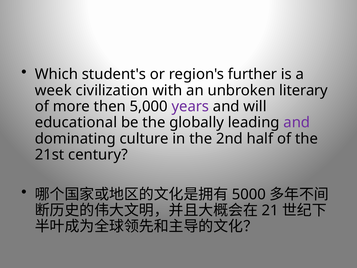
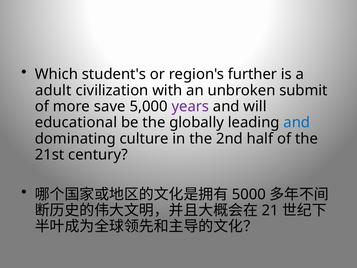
week: week -> adult (53, 90)
literary: literary -> submit (303, 90)
then: then -> save (110, 106)
and colour: purple -> blue (297, 122)
